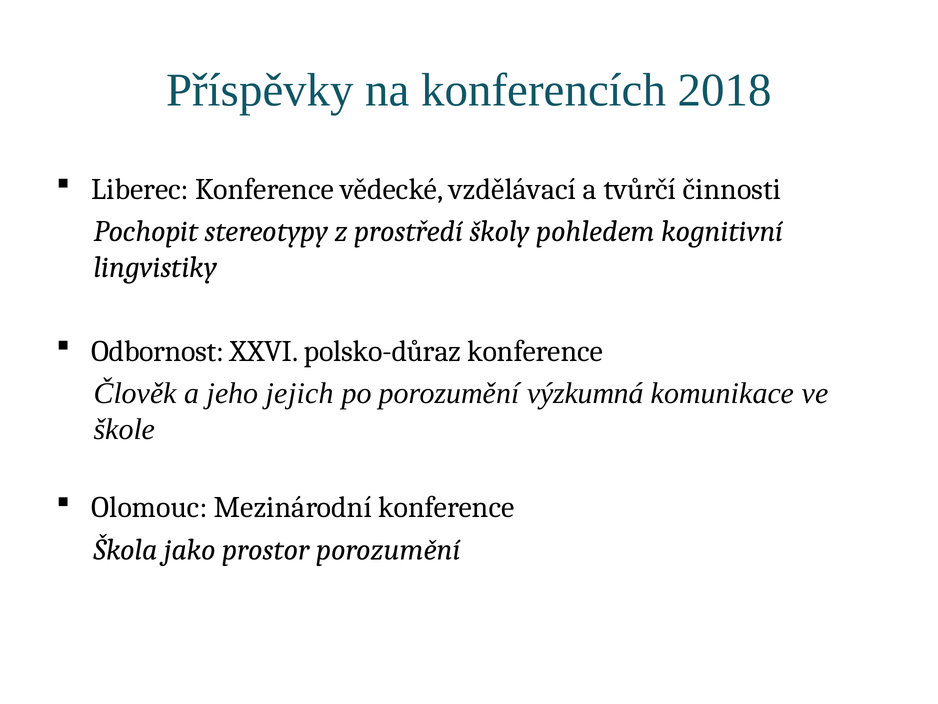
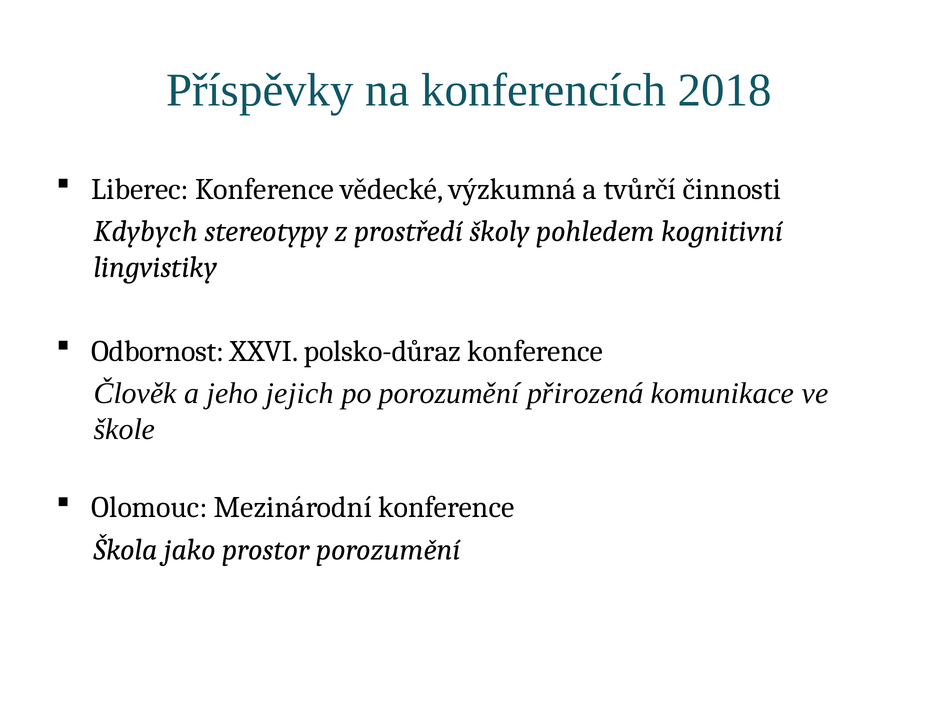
vzdělávací: vzdělávací -> výzkumná (513, 189)
Pochopit: Pochopit -> Kdybych (146, 231)
výzkumná: výzkumná -> přirozená (585, 393)
